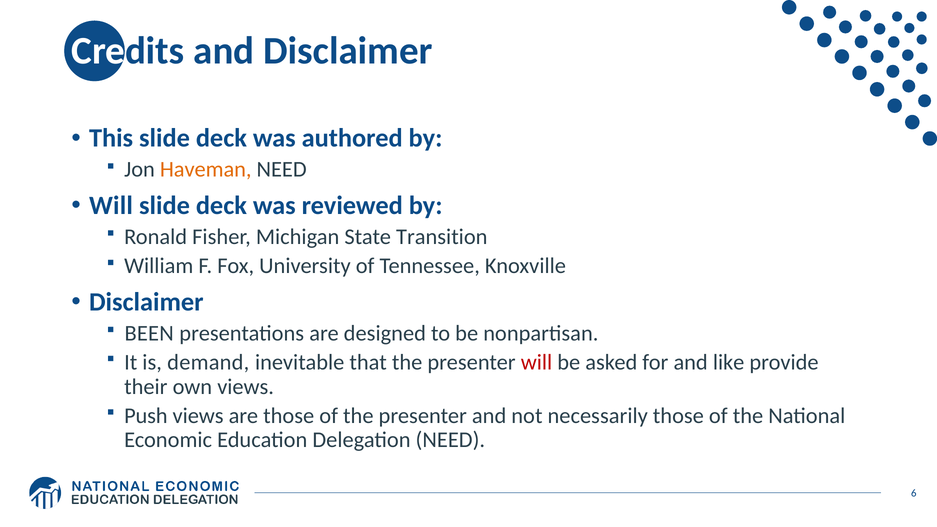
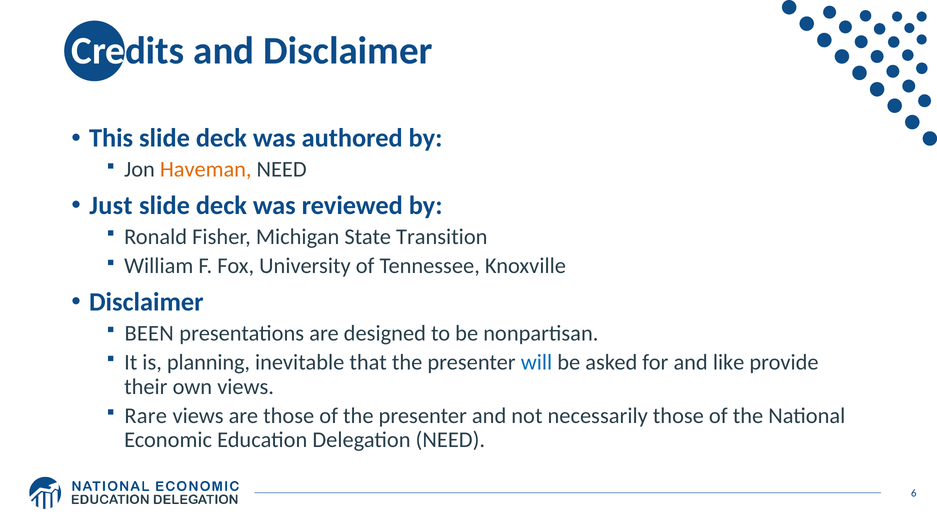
Will: Will -> Just (111, 206)
demand: demand -> planning (208, 363)
will colour: red -> blue (537, 363)
Push: Push -> Rare (146, 416)
